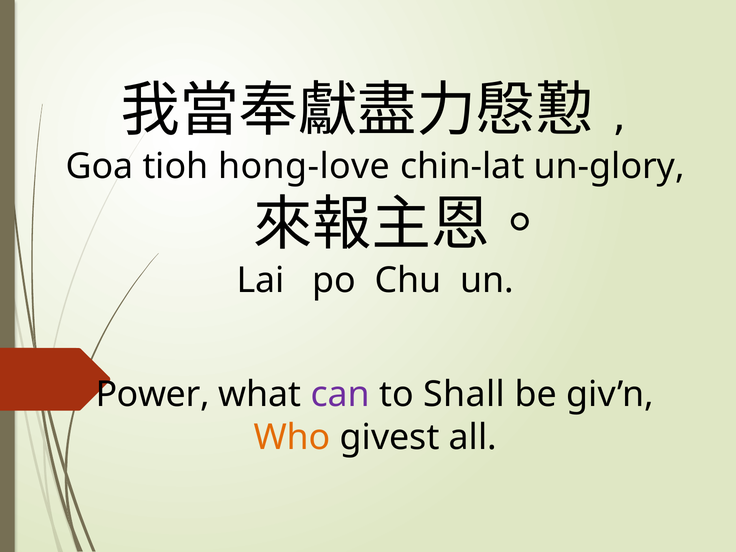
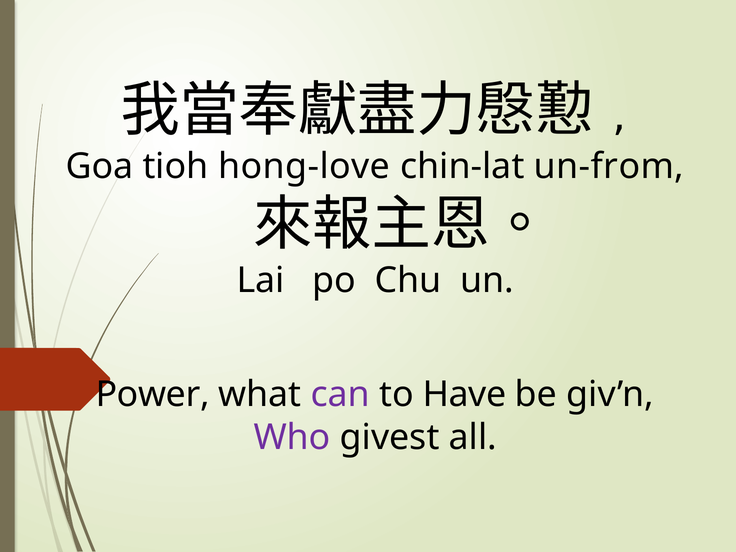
un-glory: un-glory -> un-from (609, 166)
Shall: Shall -> Have (465, 394)
Who colour: orange -> purple (292, 437)
